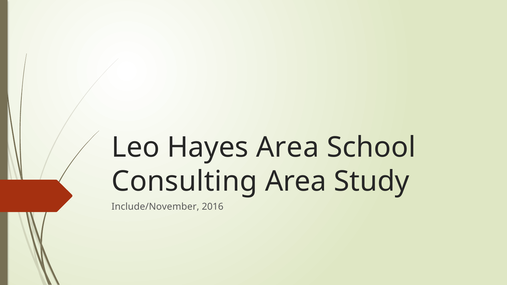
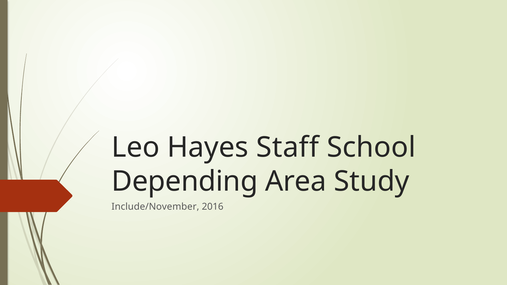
Hayes Area: Area -> Staff (288, 147)
Consulting: Consulting -> Depending (185, 182)
